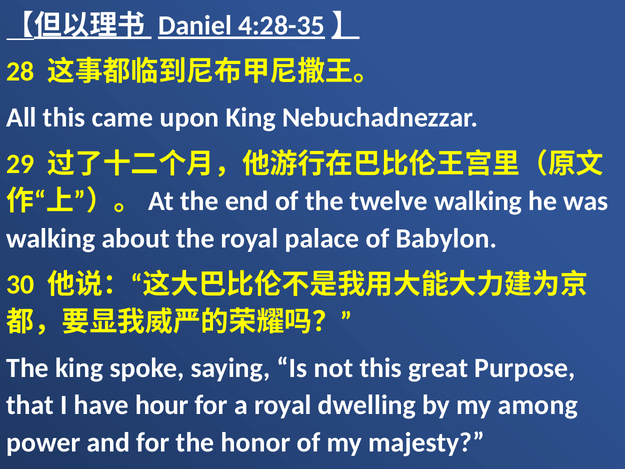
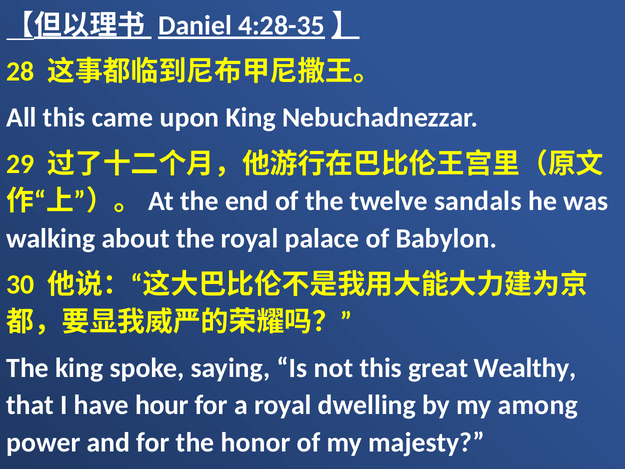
twelve walking: walking -> sandals (478, 201)
Purpose: Purpose -> Wealthy (525, 368)
